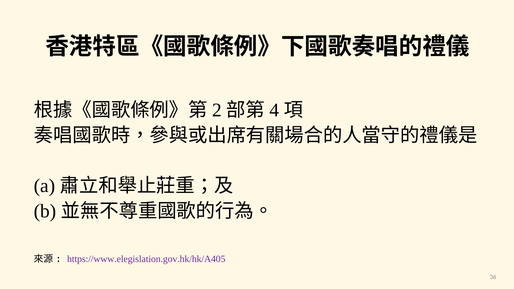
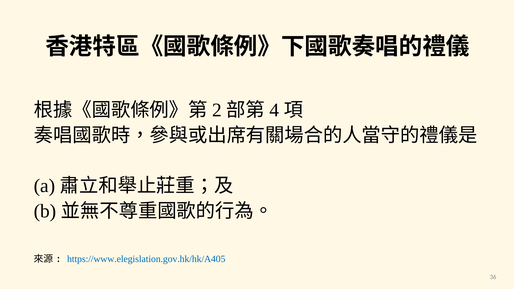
https://www.elegislation.gov.hk/hk/A405 colour: purple -> blue (146, 259)
